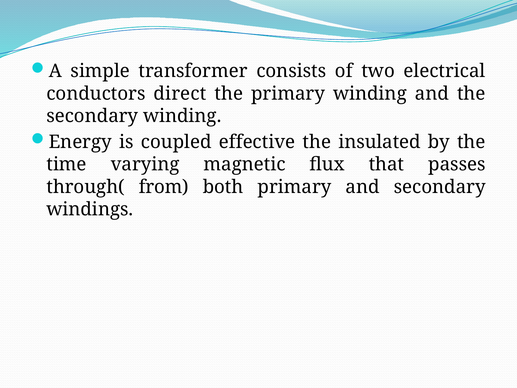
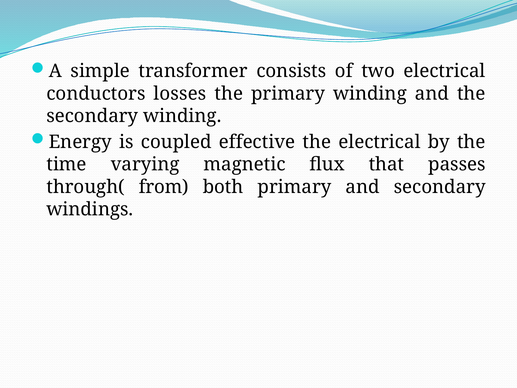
direct: direct -> losses (180, 93)
the insulated: insulated -> electrical (380, 142)
